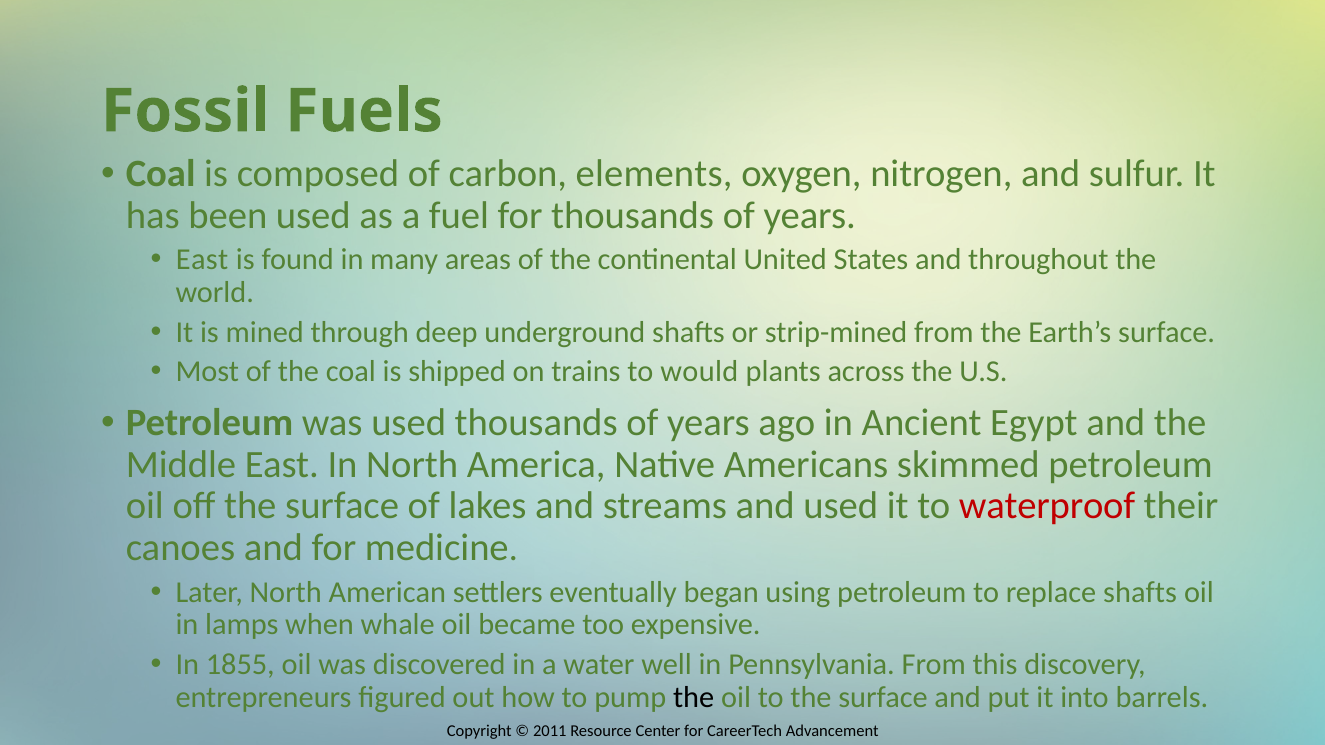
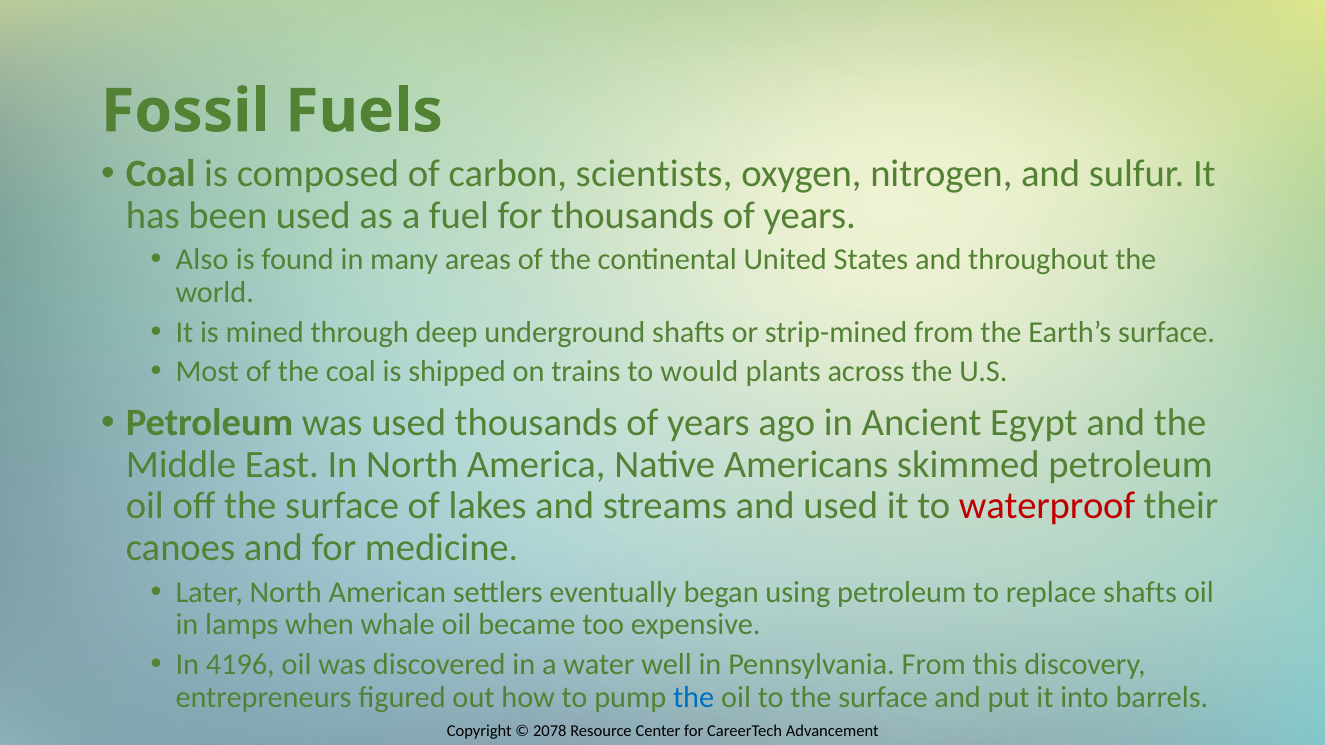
elements: elements -> scientists (654, 174)
East: East -> Also (202, 260)
1855: 1855 -> 4196 (240, 665)
the colour: black -> blue (694, 698)
2011: 2011 -> 2078 (550, 731)
